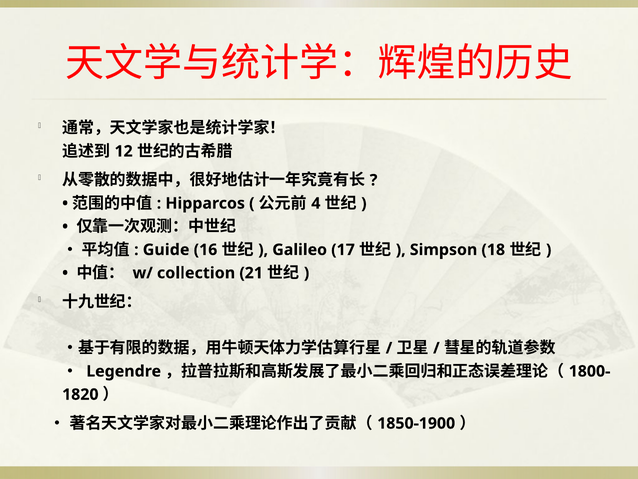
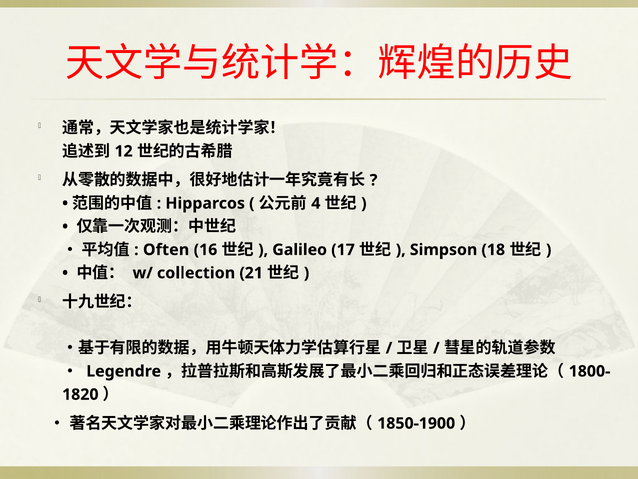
Guide: Guide -> Often (166, 250)
